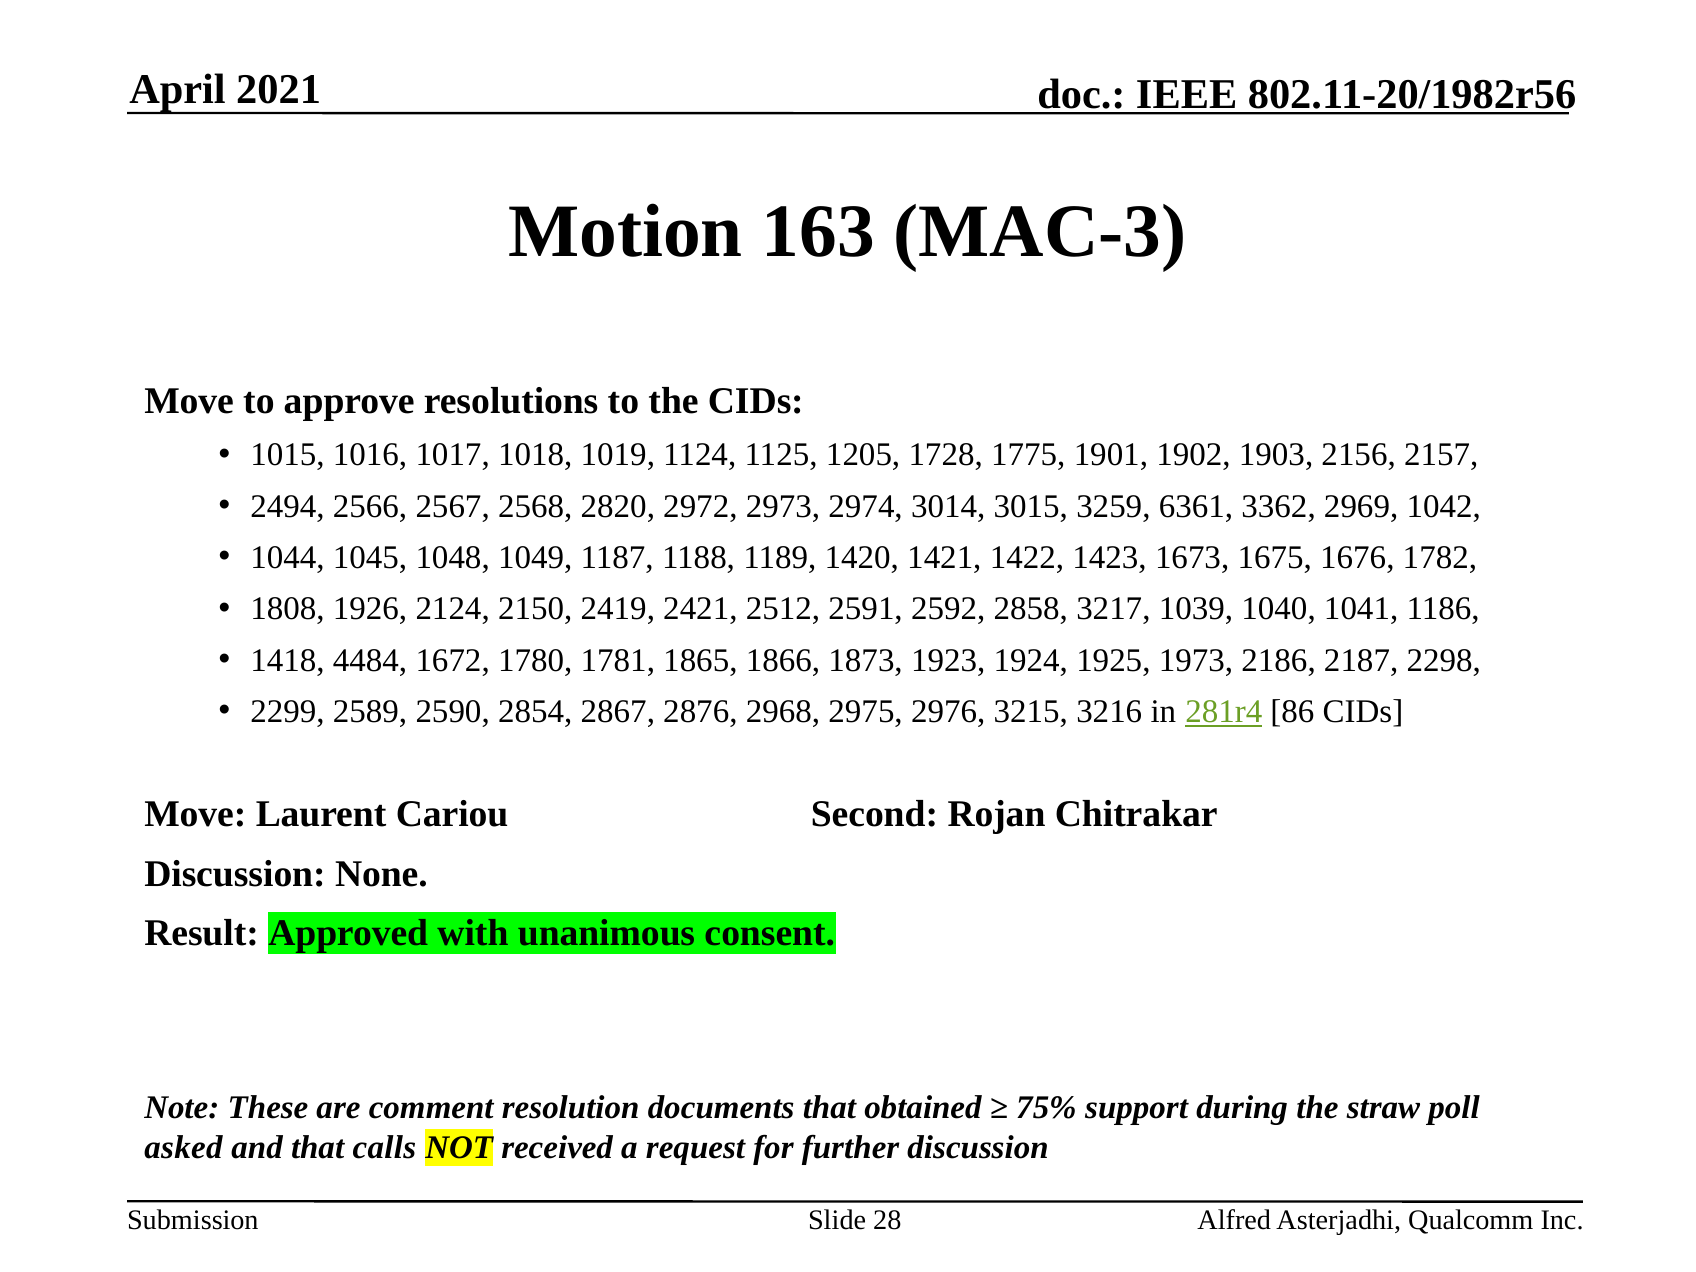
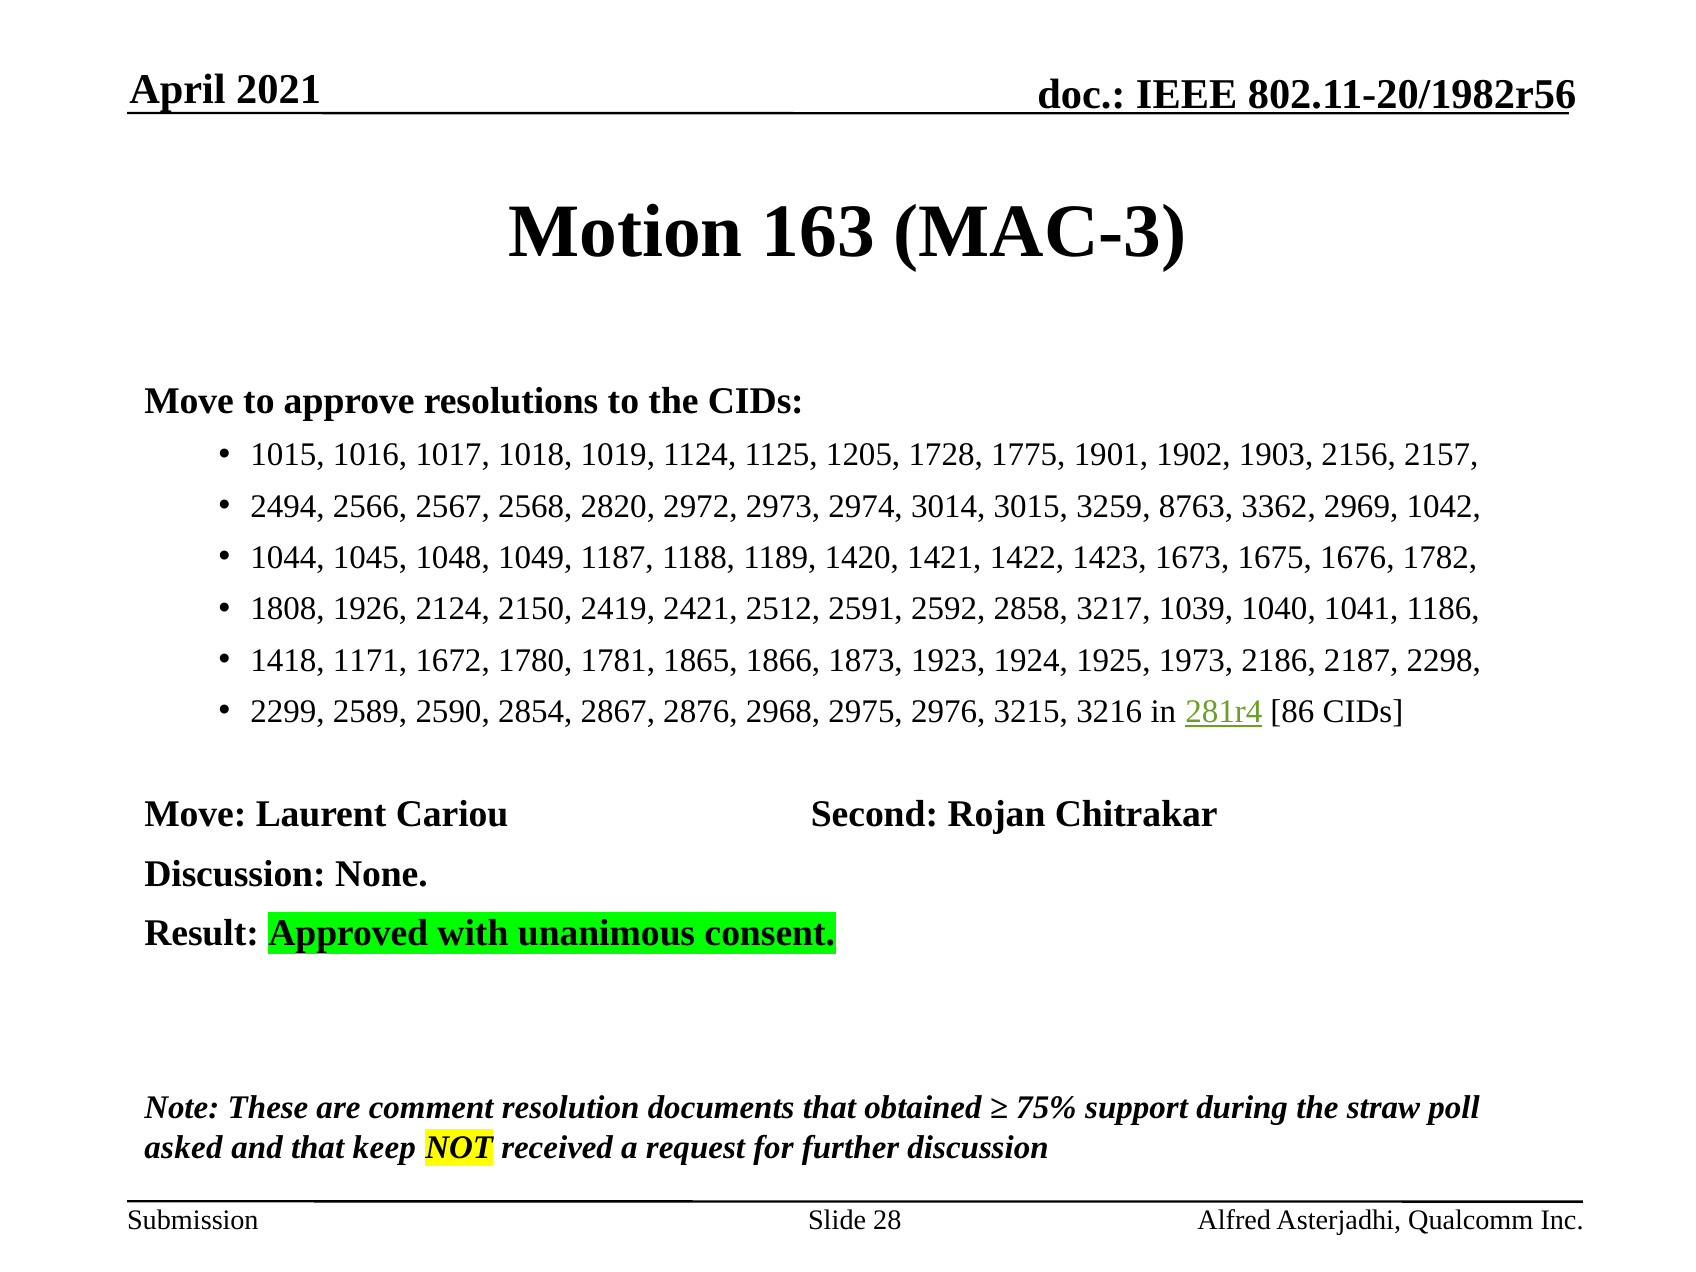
6361: 6361 -> 8763 (1196, 506)
4484: 4484 -> 1171 (370, 660)
calls: calls -> keep (384, 1148)
